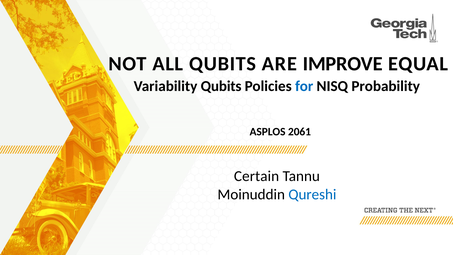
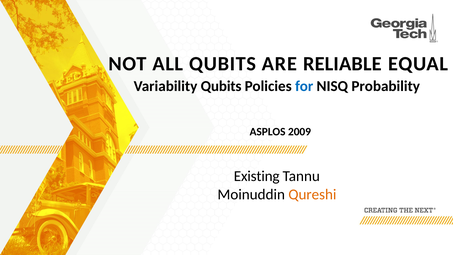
IMPROVE: IMPROVE -> RELIABLE (342, 64)
2061: 2061 -> 2009 (299, 132)
Certain: Certain -> Existing (257, 176)
Qureshi colour: blue -> orange (312, 194)
